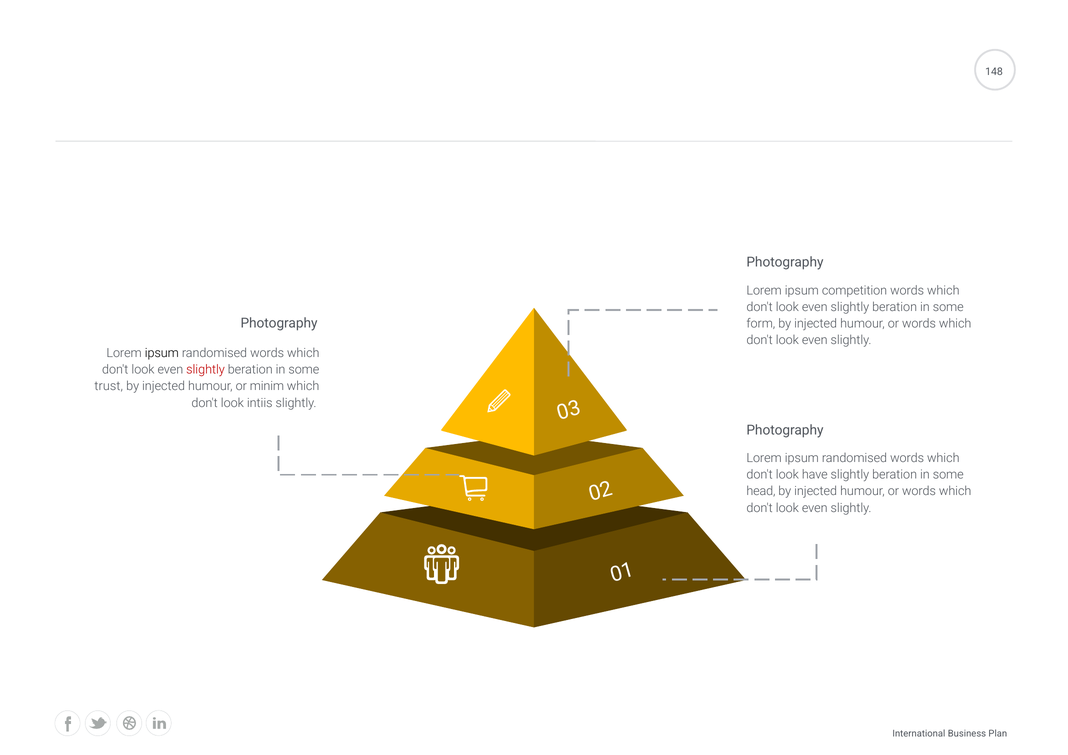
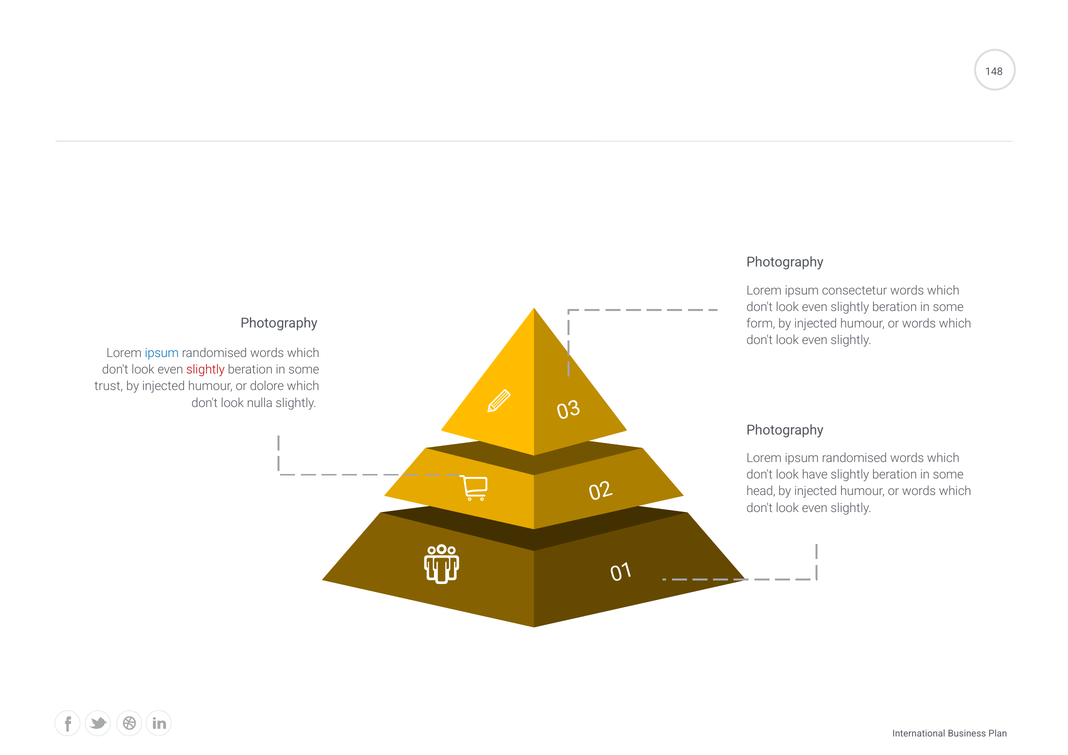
competition: competition -> consectetur (855, 290)
ipsum colour: black -> blue (162, 353)
minim: minim -> dolore (267, 386)
intiis: intiis -> nulla (260, 403)
